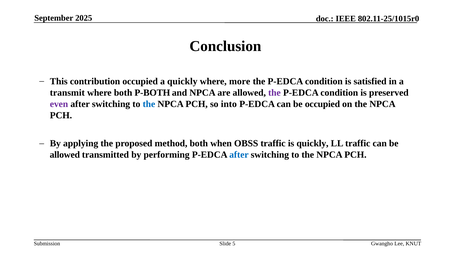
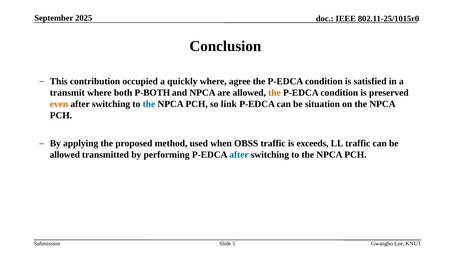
more: more -> agree (240, 81)
the colour: purple -> orange (274, 93)
even colour: purple -> orange (59, 104)
into: into -> link (229, 104)
be occupied: occupied -> situation (322, 104)
method both: both -> used (199, 143)
is quickly: quickly -> exceeds (313, 143)
